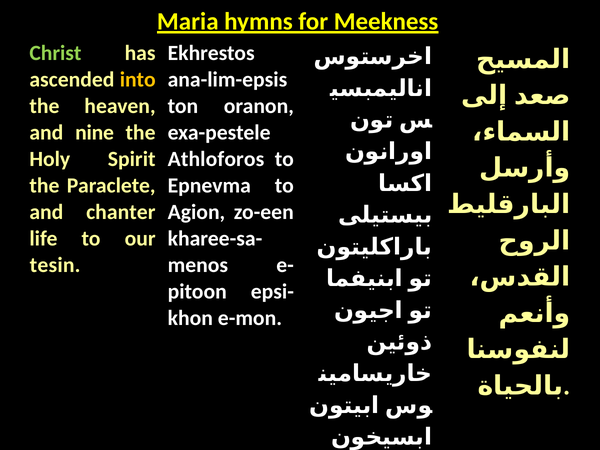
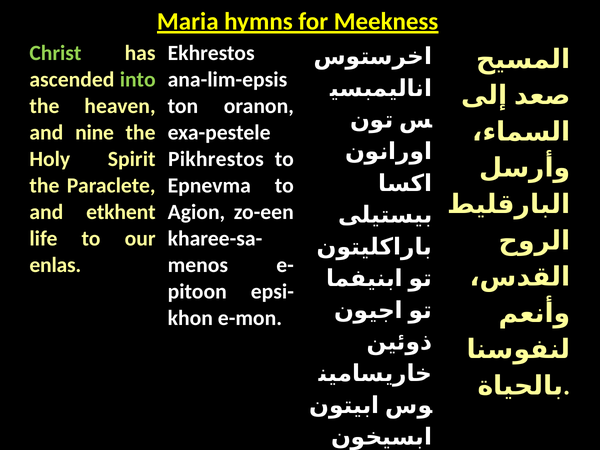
into colour: yellow -> light green (138, 80)
Athloforos: Athloforos -> Pikhrestos (216, 159)
chanter: chanter -> etkhent (121, 212)
tesin: tesin -> enlas (55, 265)
